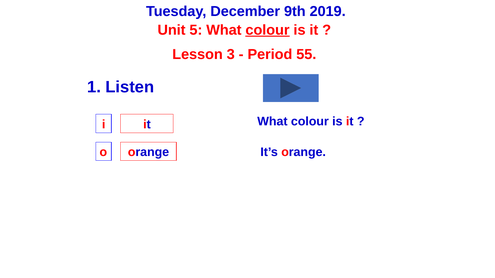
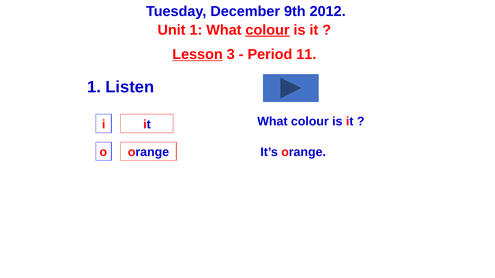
2019: 2019 -> 2012 (328, 11)
Unit 5: 5 -> 1 (196, 30)
Lesson underline: none -> present (198, 55)
55: 55 -> 11 (306, 55)
